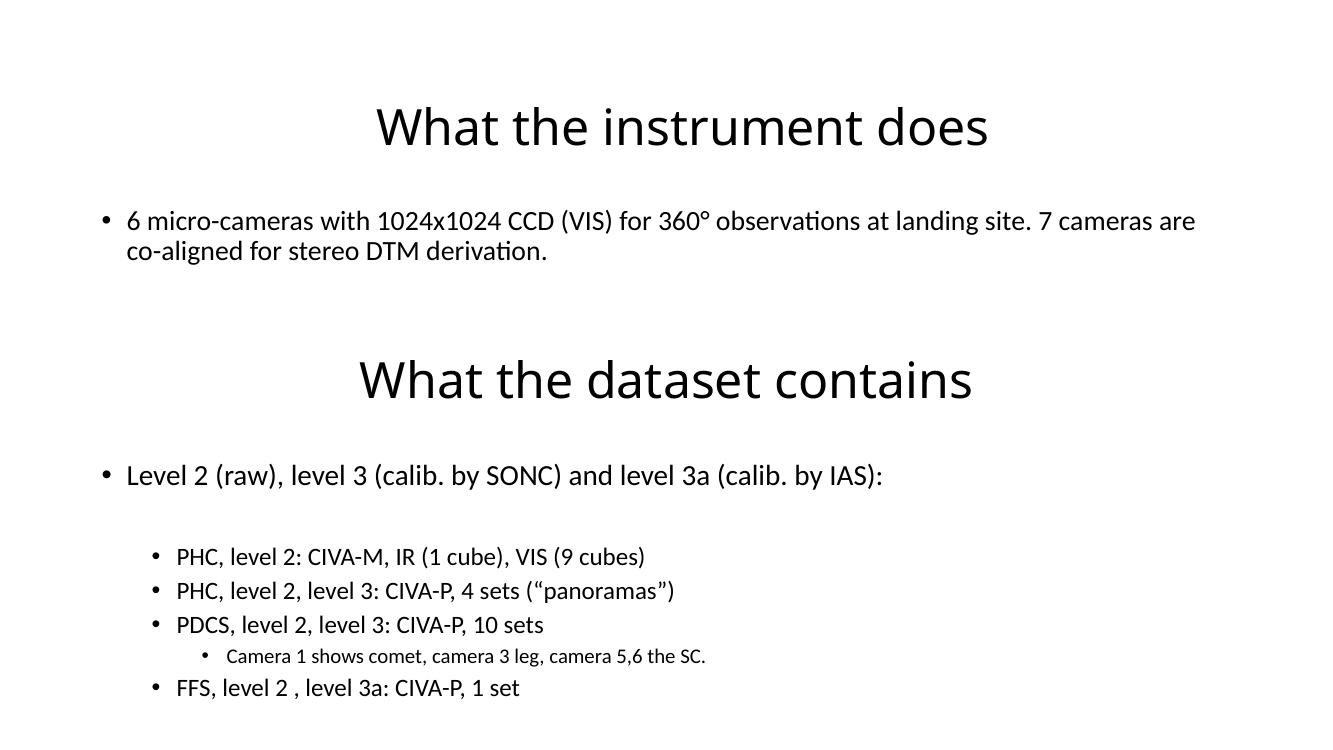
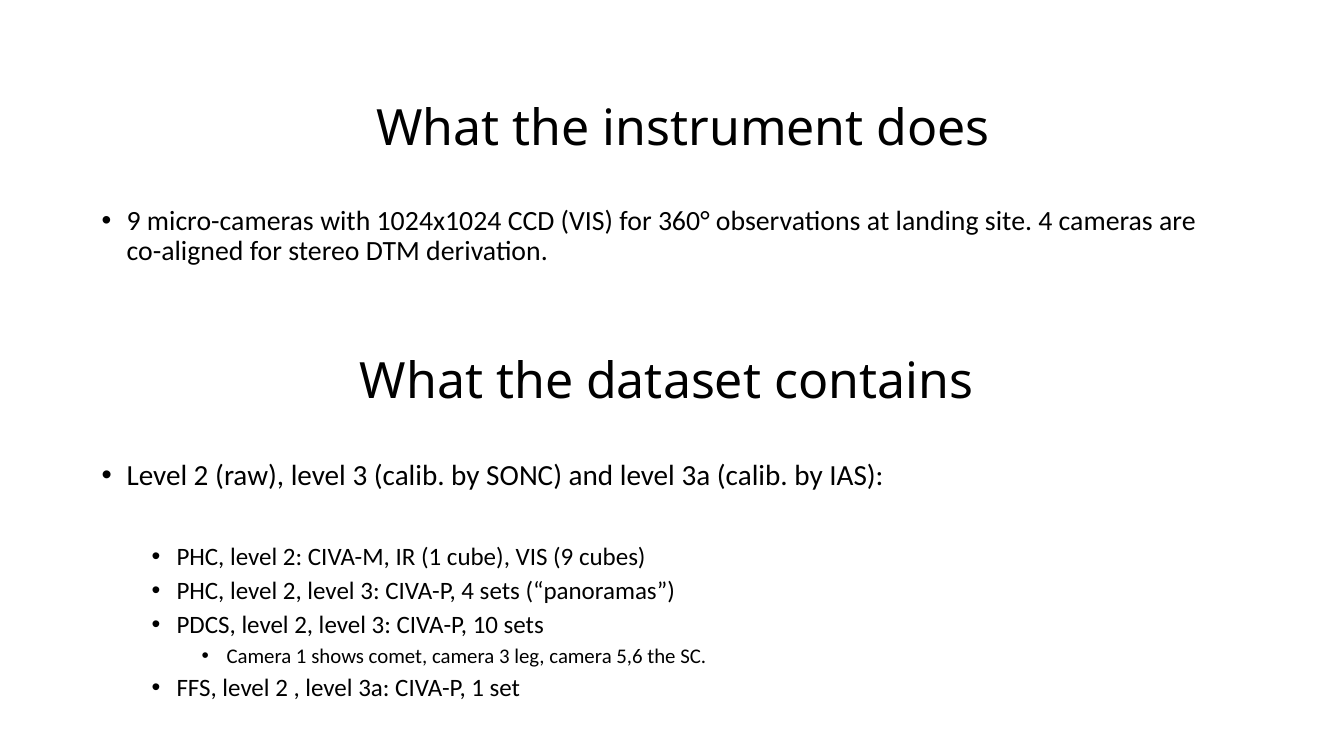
6: 6 -> 9 (134, 221)
site 7: 7 -> 4 (1045, 221)
